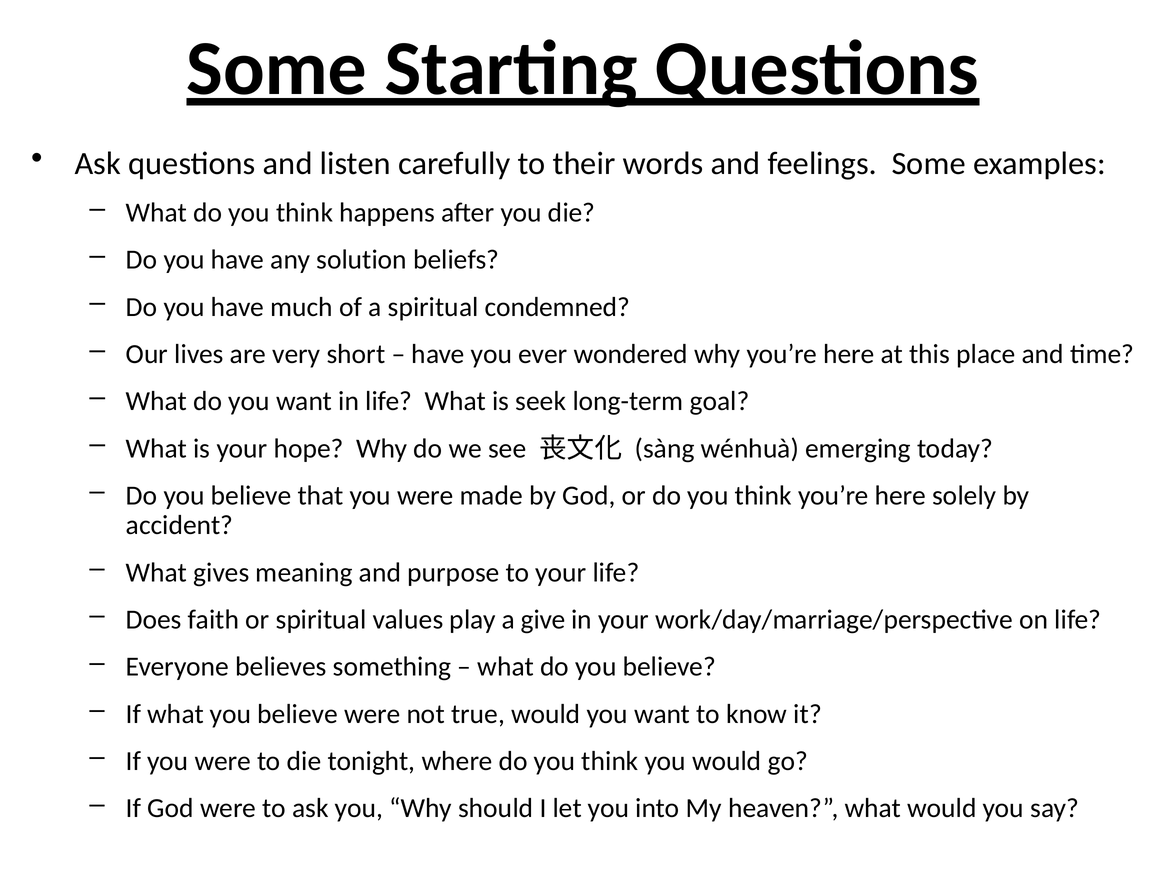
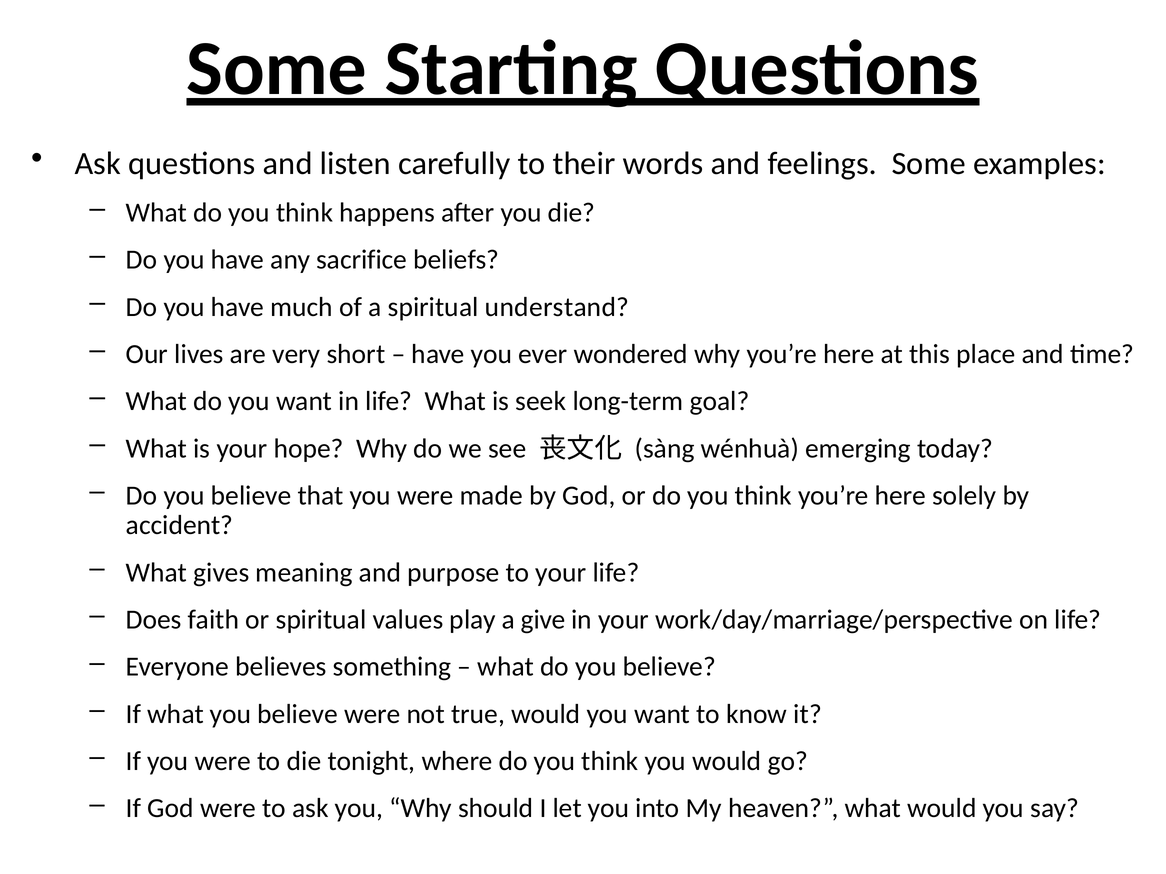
solution: solution -> sacrifice (362, 260)
condemned: condemned -> understand (557, 307)
